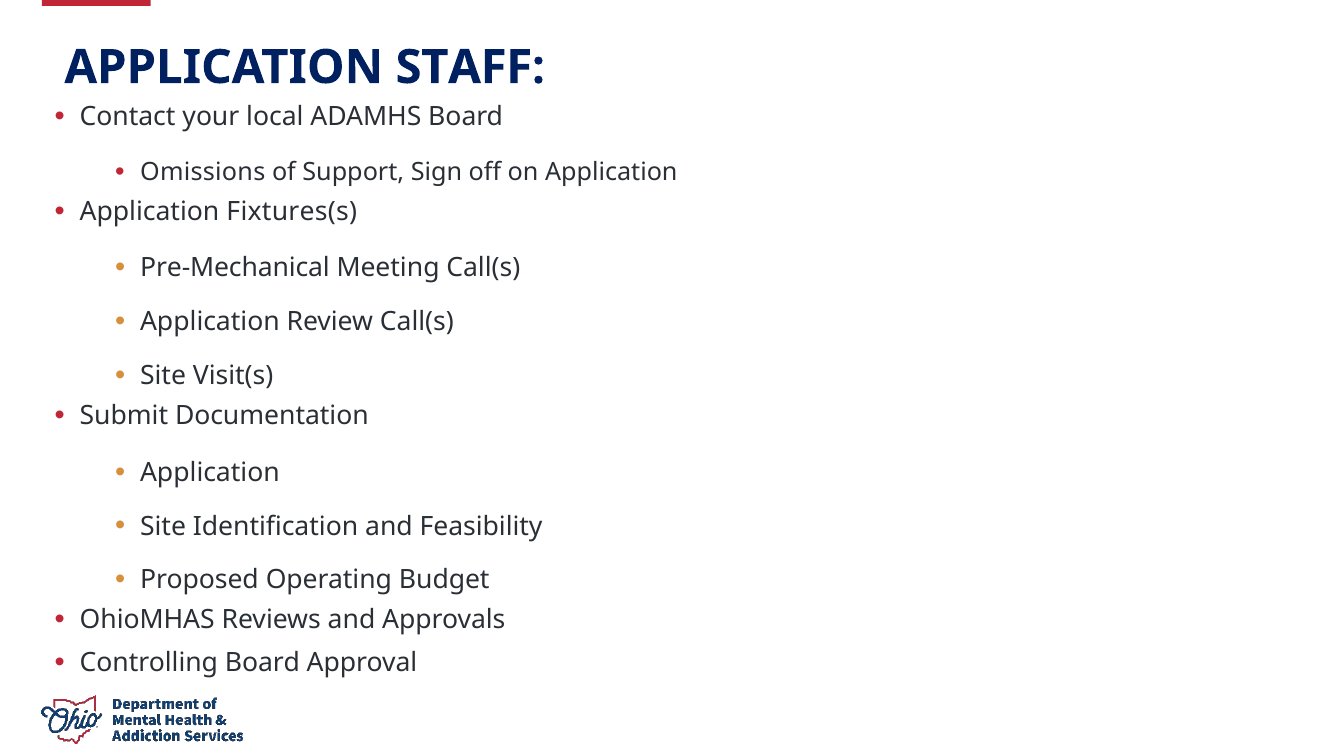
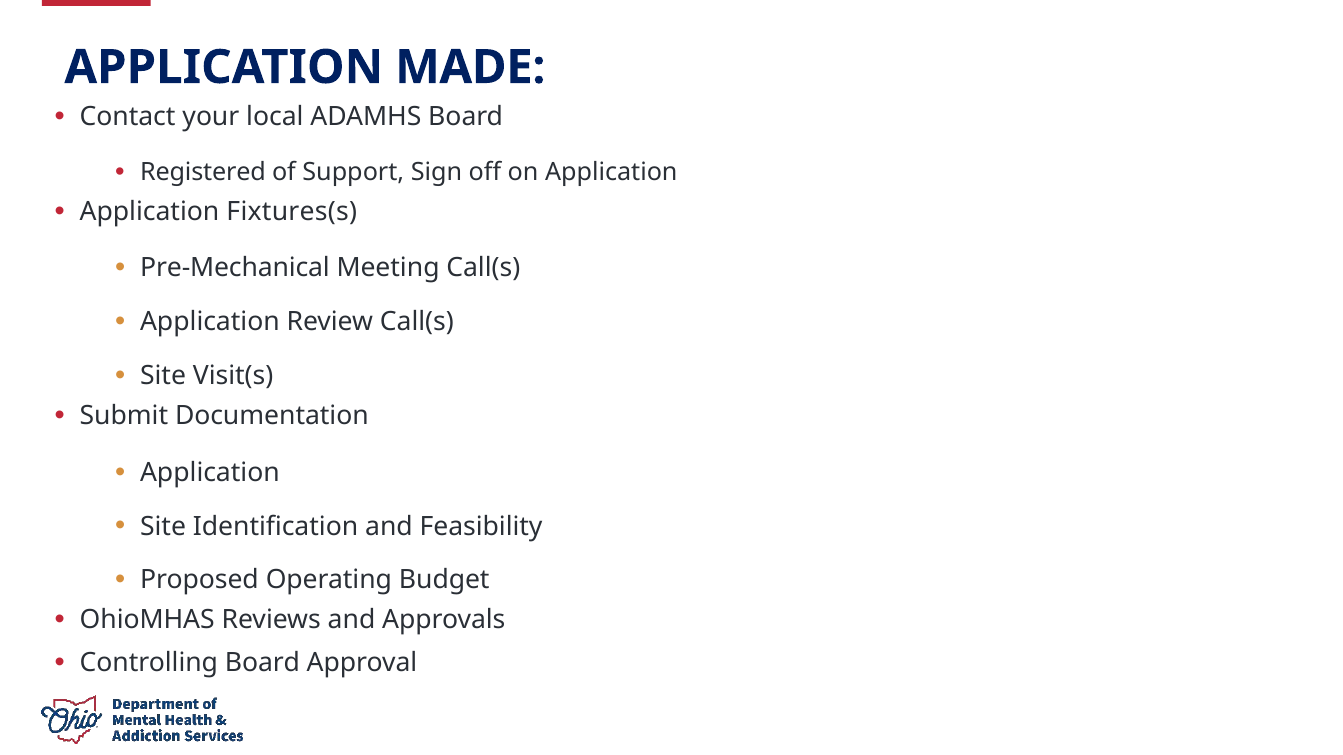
STAFF: STAFF -> MADE (470, 67)
Omissions: Omissions -> Registered (203, 173)
